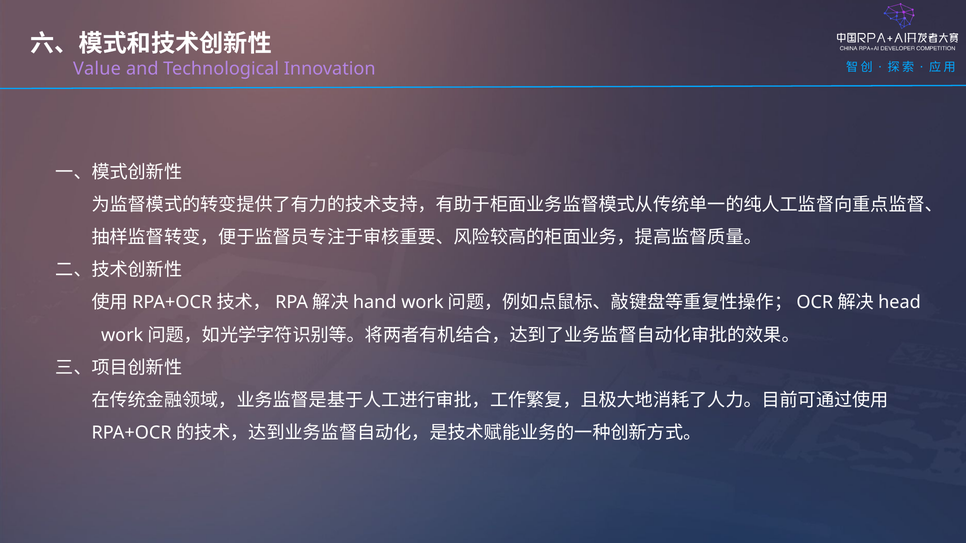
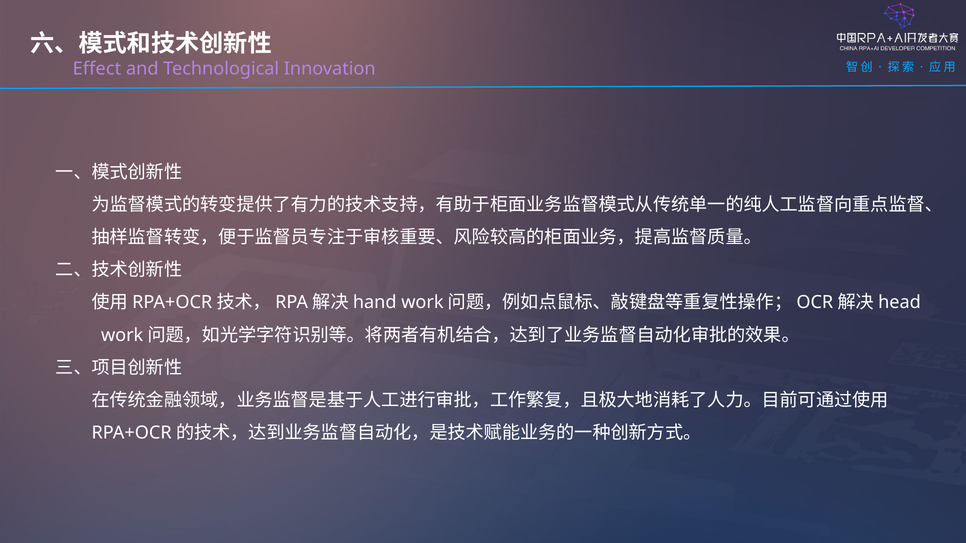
Value: Value -> Effect (97, 69)
